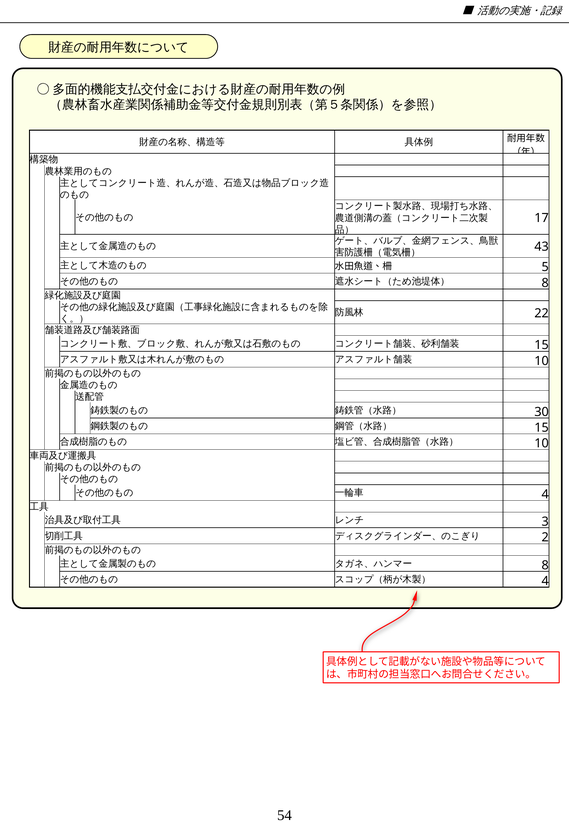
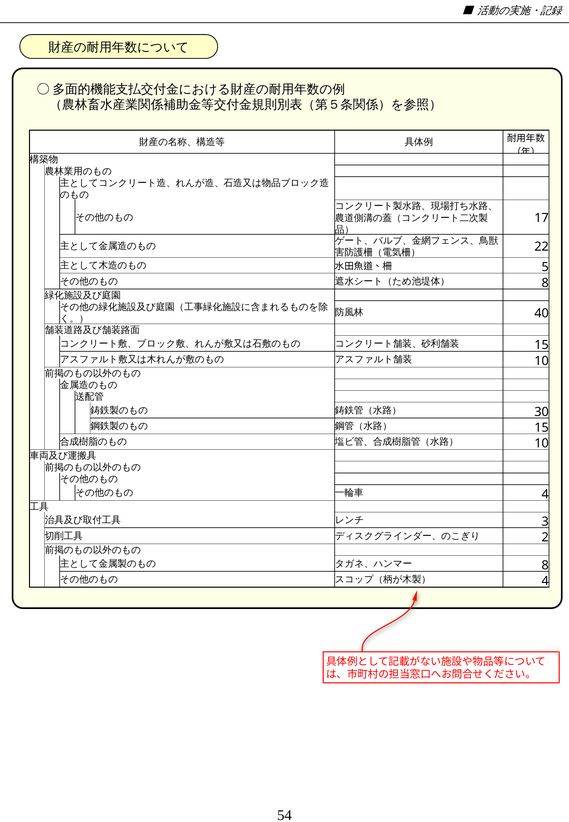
43: 43 -> 22 (542, 247)
22: 22 -> 40 (542, 313)
